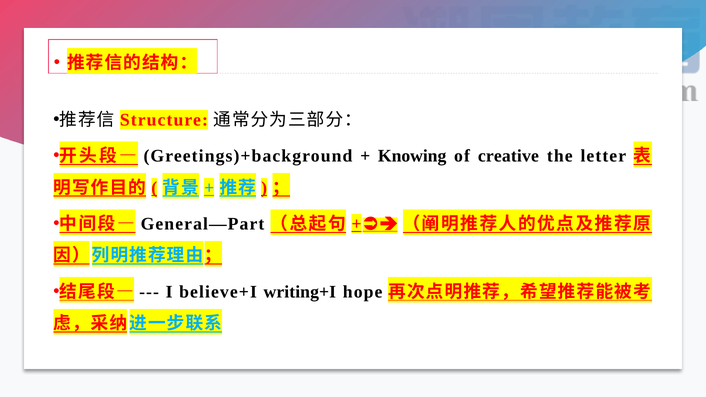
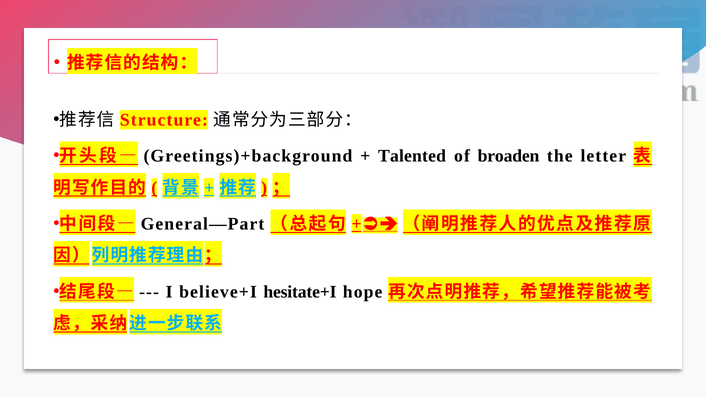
Knowing: Knowing -> Talented (412, 156)
creative: creative -> broaden (509, 156)
writing+I: writing+I -> hesitate+I (300, 292)
